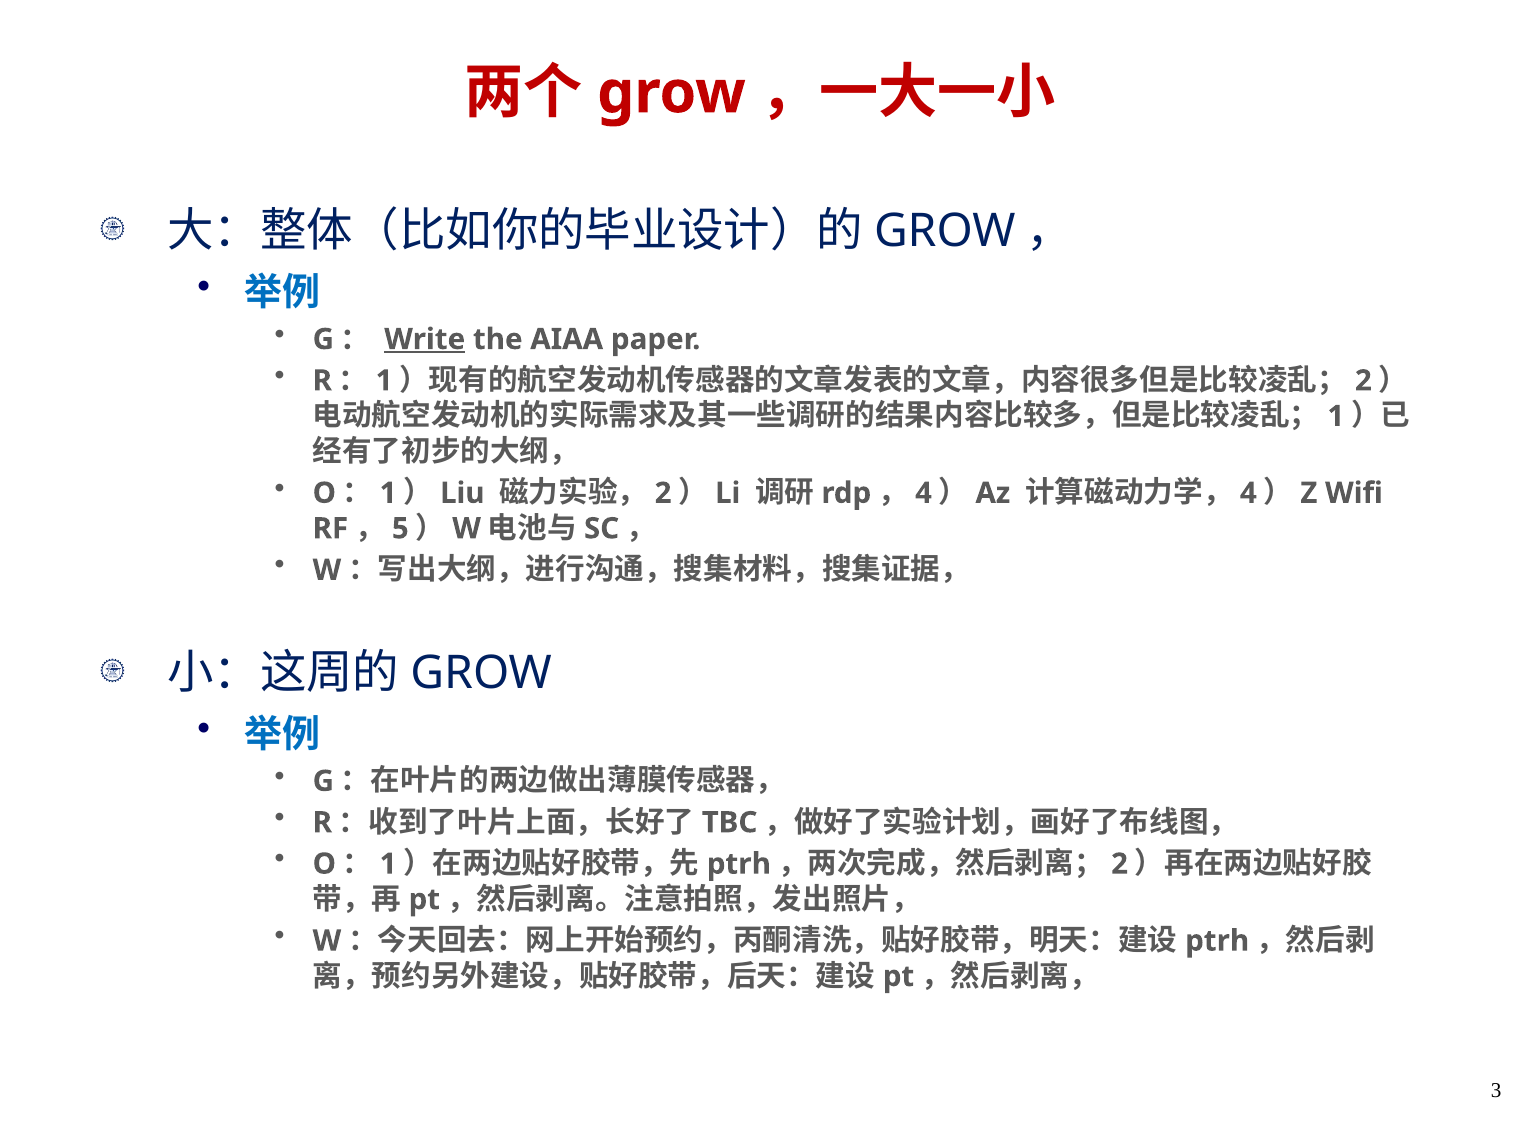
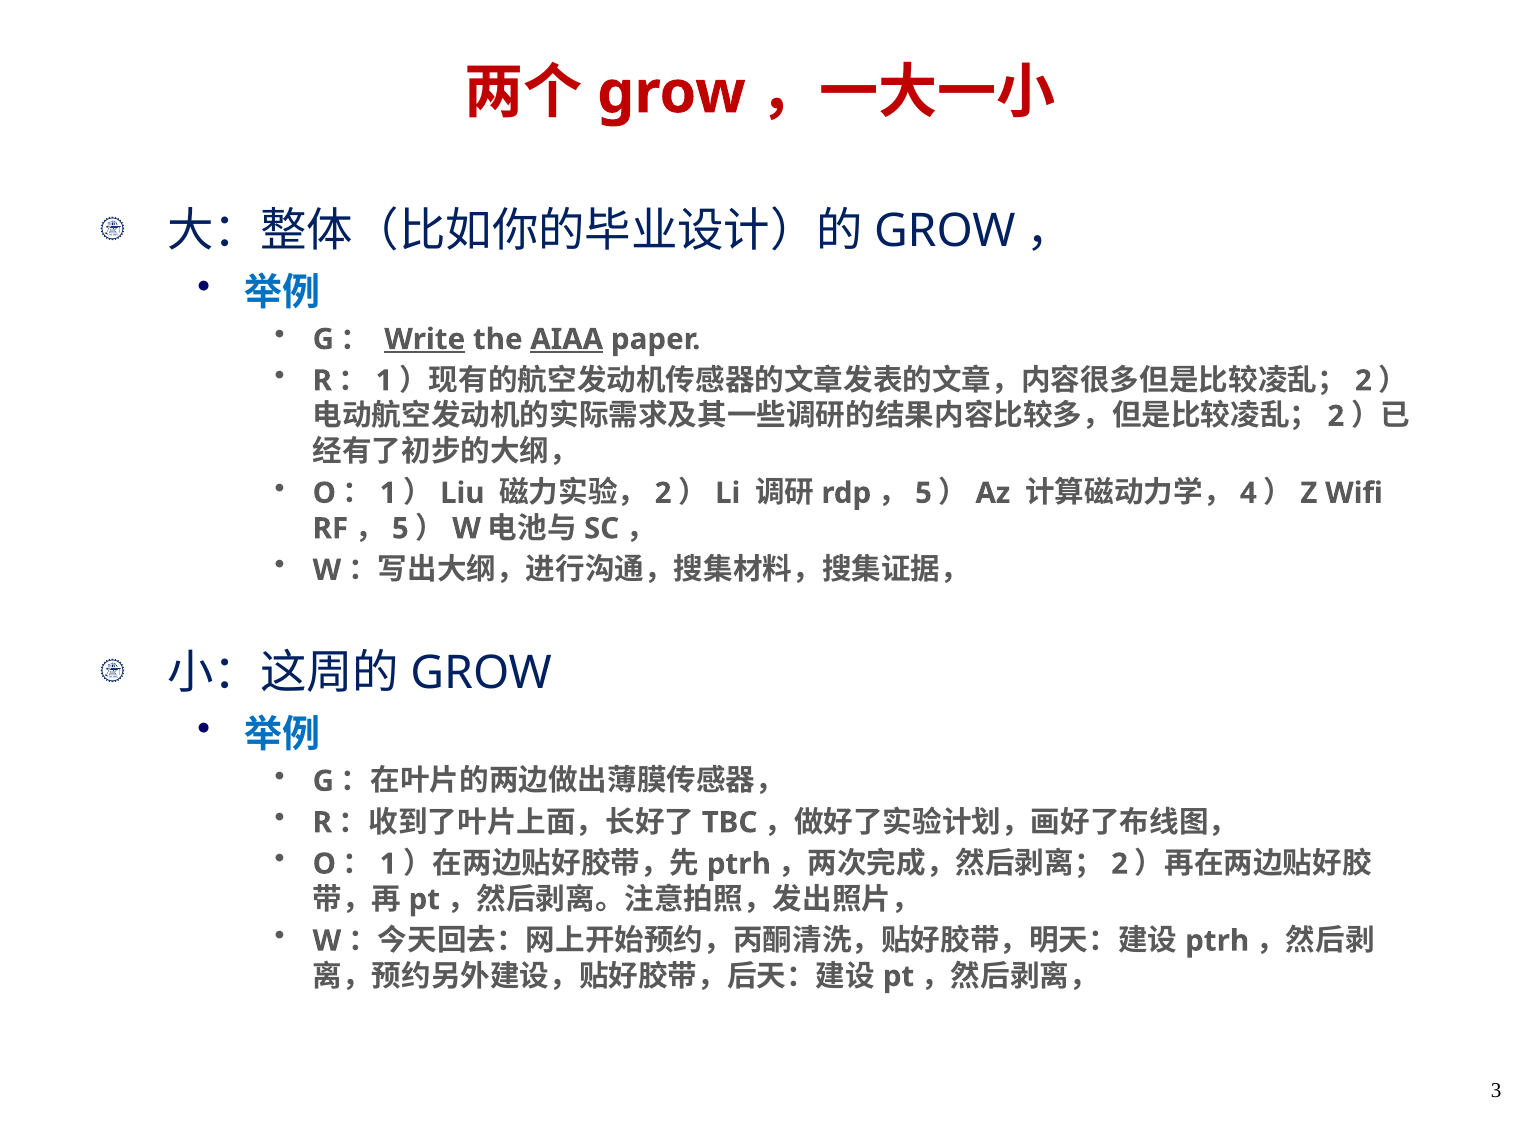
AIAA underline: none -> present (567, 339)
1: 1 -> 2 (1336, 416)
4: 4 -> 5 (924, 493)
